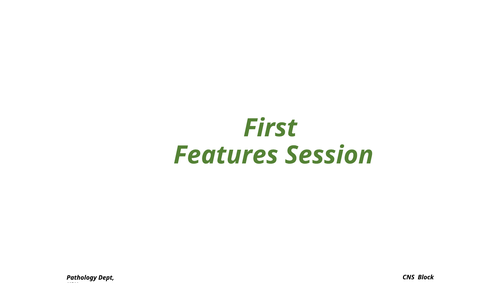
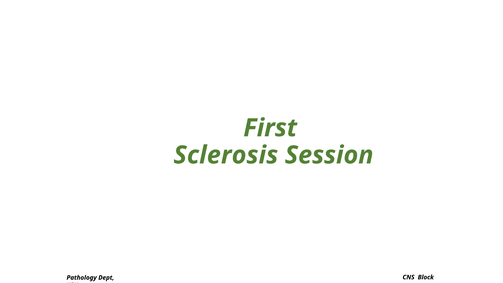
Features: Features -> Sclerosis (226, 155)
